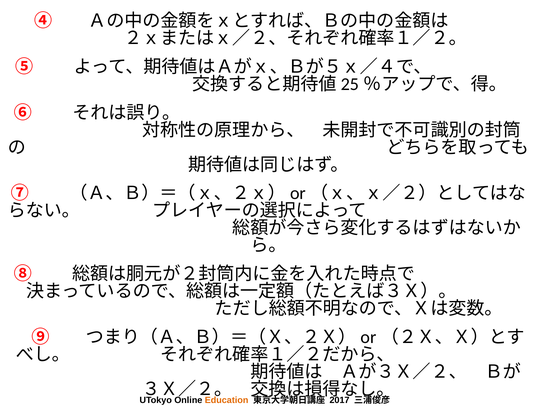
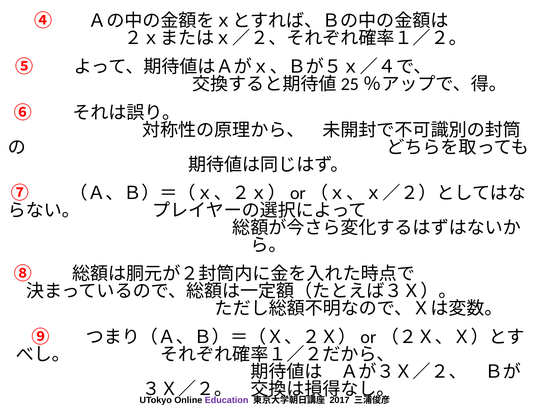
Education colour: orange -> purple (227, 400)
